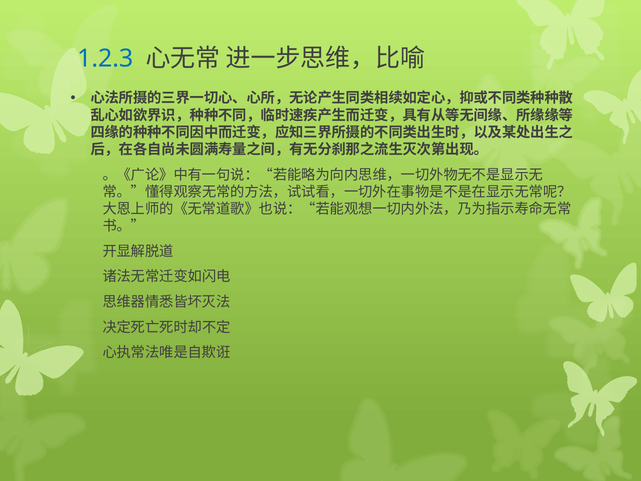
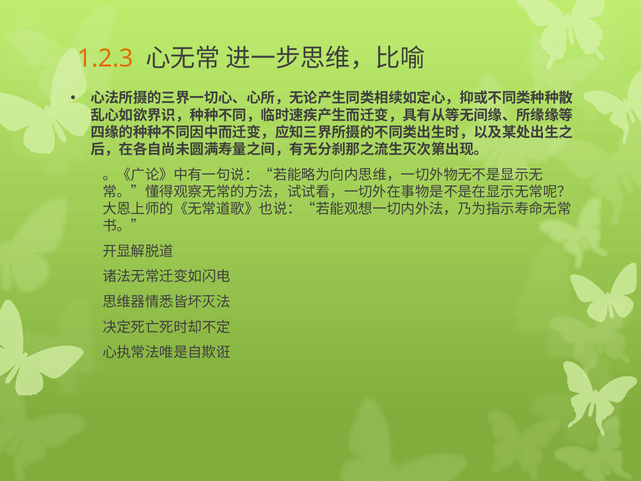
1.2.3 colour: blue -> orange (105, 58)
